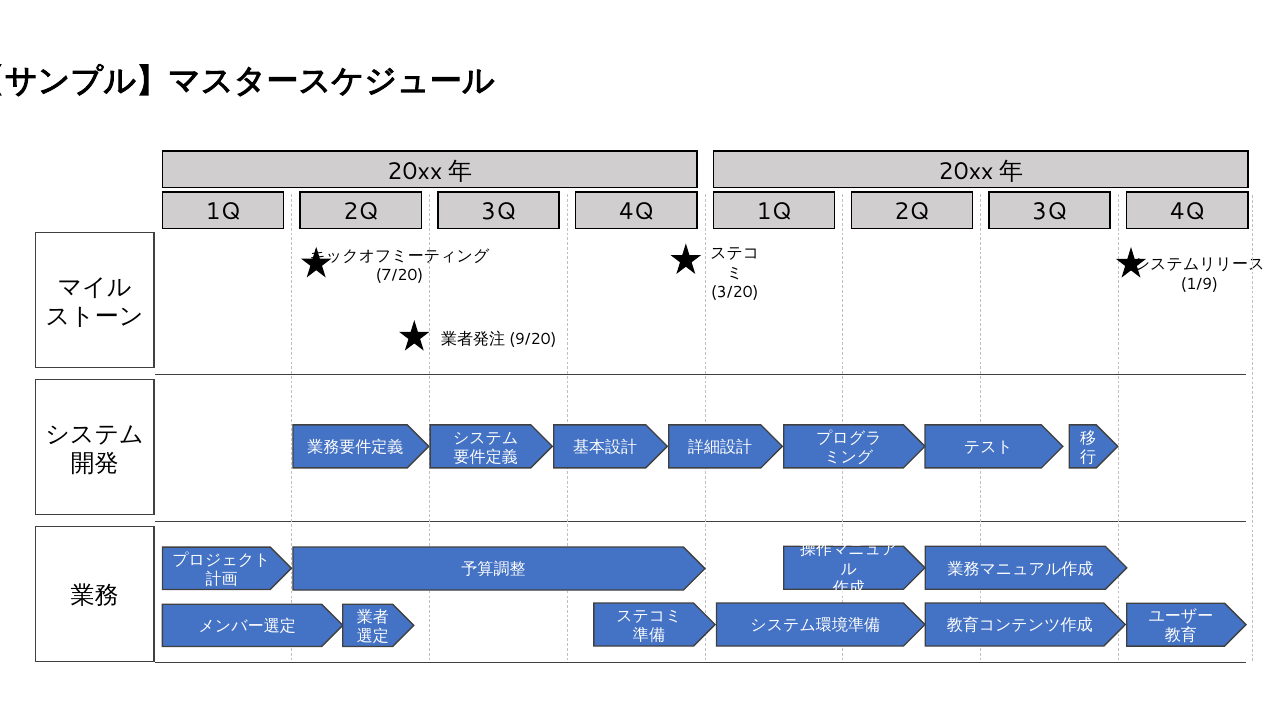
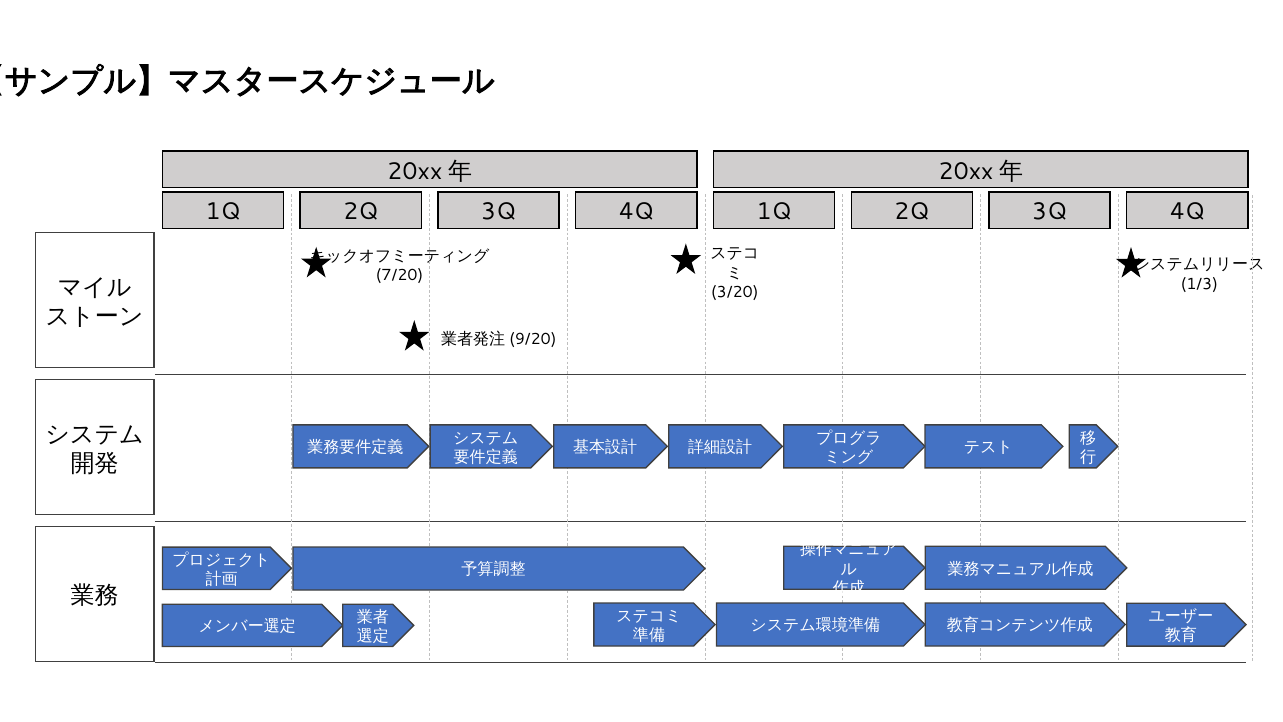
1/9: 1/9 -> 1/3 (1199, 284)
